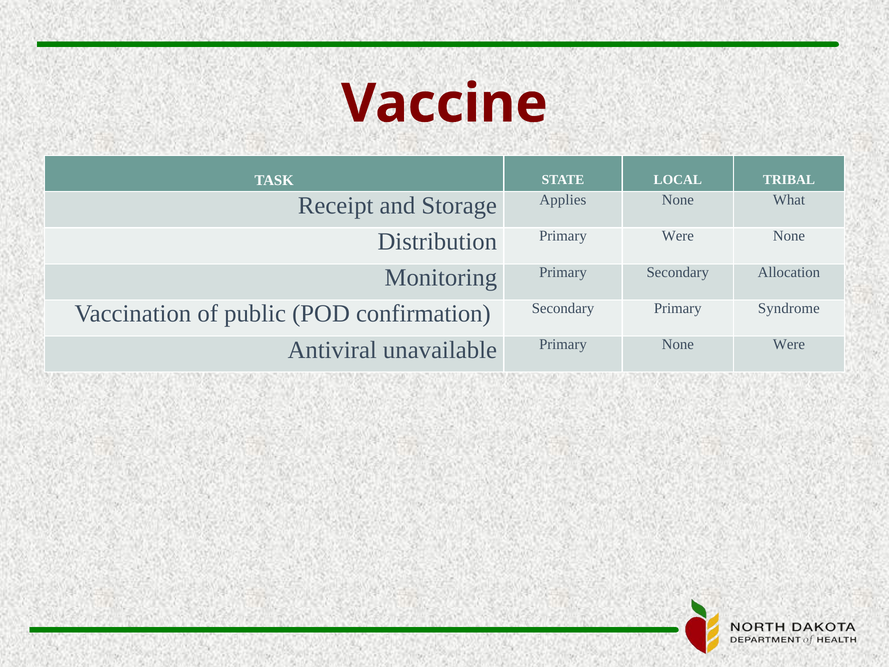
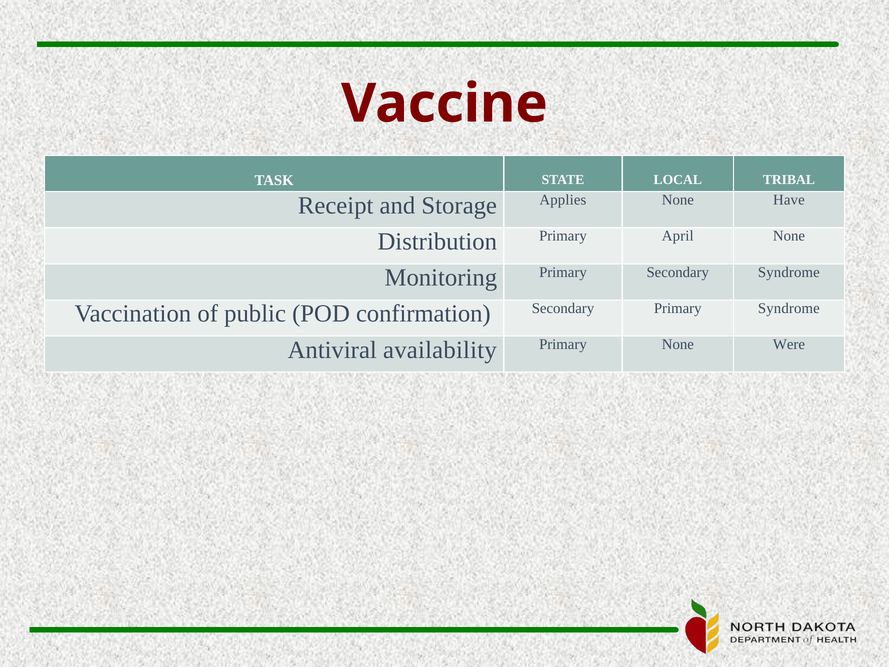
What: What -> Have (789, 200)
Primary Were: Were -> April (678, 236)
Secondary Allocation: Allocation -> Syndrome (789, 272)
unavailable: unavailable -> availability (440, 350)
